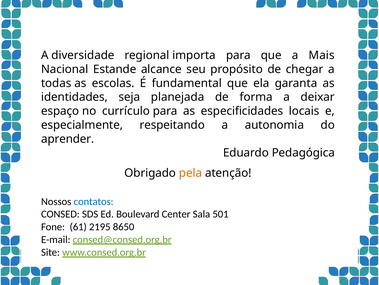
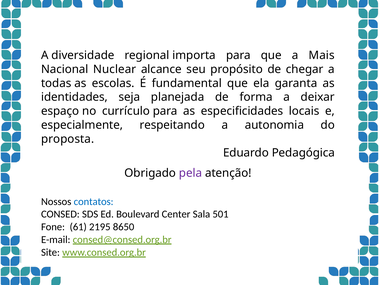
Estande: Estande -> Nuclear (115, 69)
aprender: aprender -> proposta (68, 139)
pela colour: orange -> purple (191, 173)
